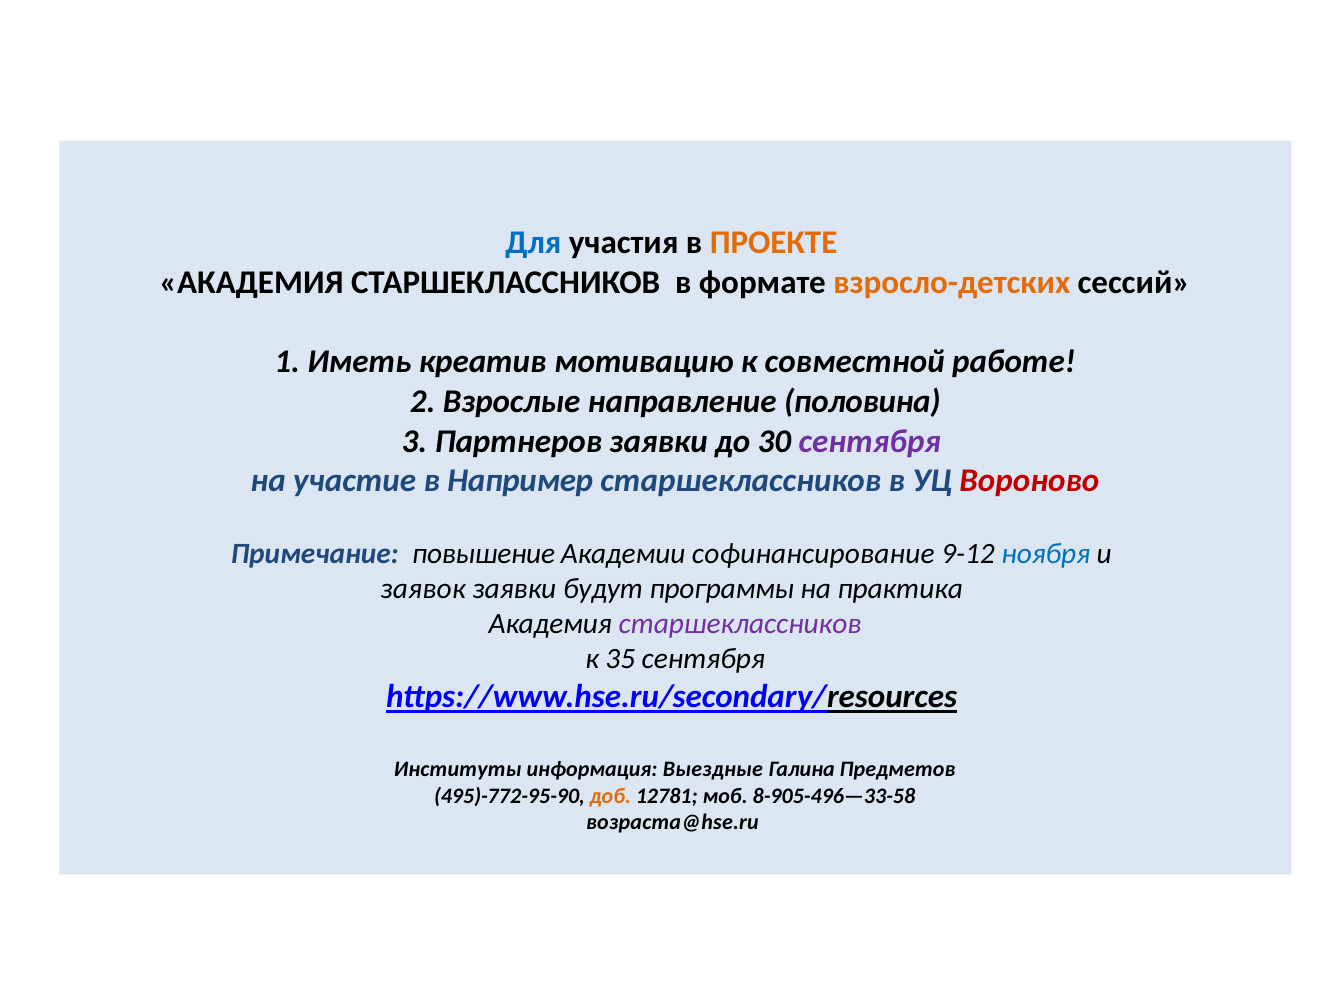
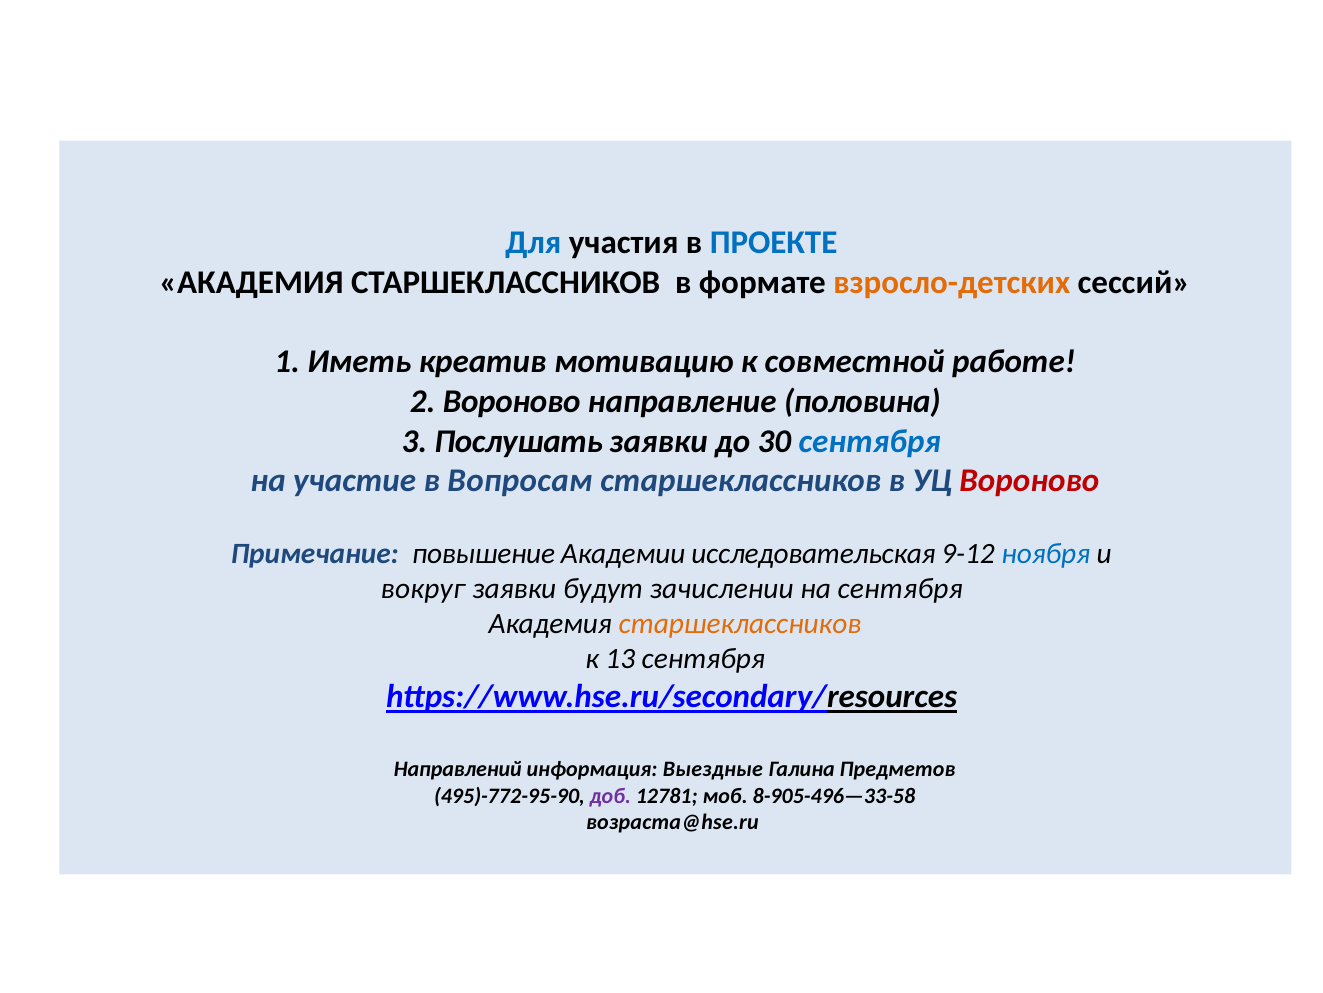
ПРОЕКТЕ colour: orange -> blue (774, 242)
2 Взрослые: Взрослые -> Вороново (512, 401)
Партнеров: Партнеров -> Послушать (519, 441)
сентября colour: purple -> blue (870, 441)
Например: Например -> Вопросам (520, 480)
софинансирование: софинансирование -> исследовательская (813, 553)
заявок: заявок -> вокруг (423, 588)
программы: программы -> зачислении (722, 588)
на практика: практика -> сентября (900, 588)
старшеклассников colour: purple -> orange (740, 623)
35: 35 -> 13 (620, 659)
Институты: Институты -> Направлений (458, 769)
доб colour: orange -> purple (610, 796)
